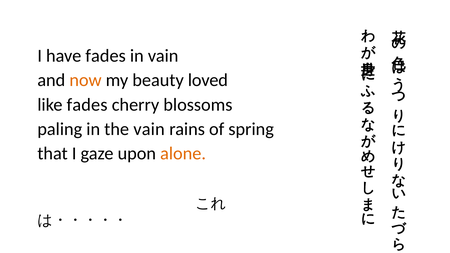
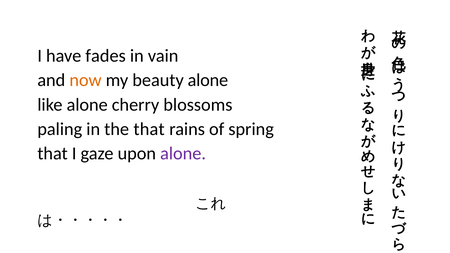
beauty loved: loved -> alone (208, 80)
like fades: fades -> alone (87, 105)
the vain: vain -> that (149, 129)
alone colour: orange -> purple (183, 154)
